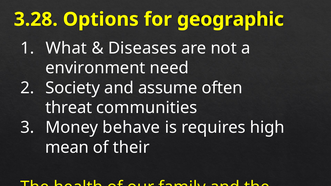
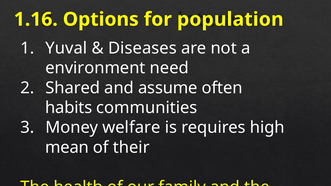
3.28: 3.28 -> 1.16 (36, 19)
geographic: geographic -> population (230, 19)
What: What -> Yuval (66, 48)
Society: Society -> Shared (73, 88)
threat: threat -> habits (69, 108)
Money behave: behave -> welfare (131, 128)
